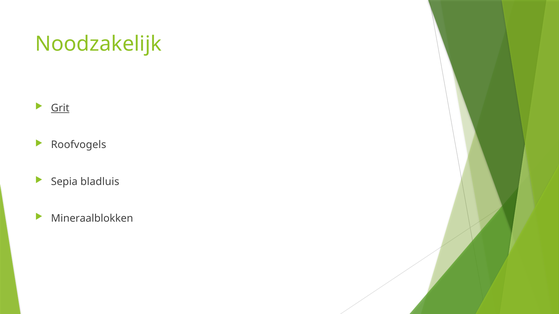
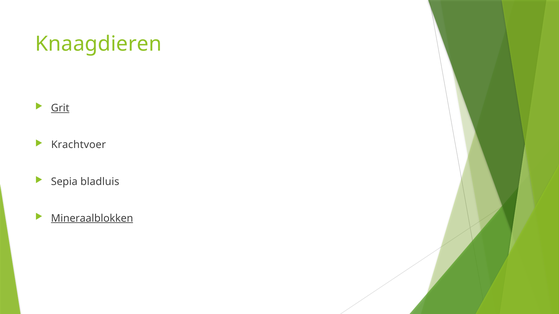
Noodzakelijk: Noodzakelijk -> Knaagdieren (98, 44)
Roofvogels: Roofvogels -> Krachtvoer (79, 145)
Mineraalblokken underline: none -> present (92, 219)
